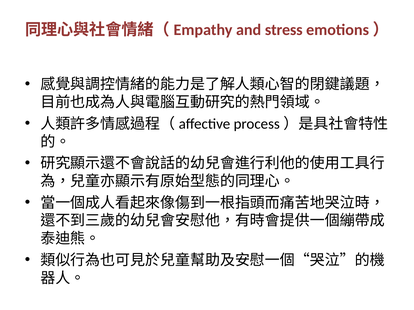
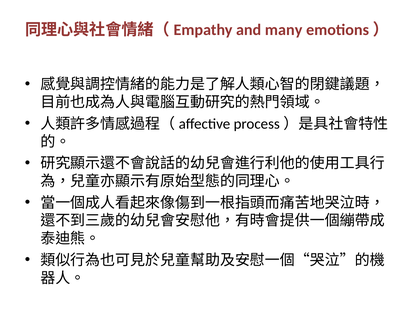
stress: stress -> many (284, 30)
